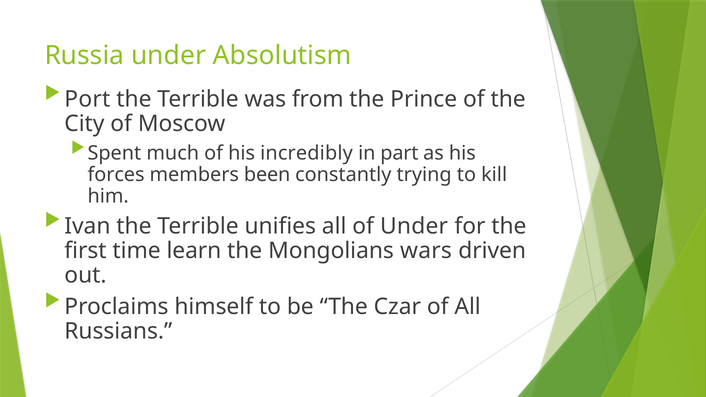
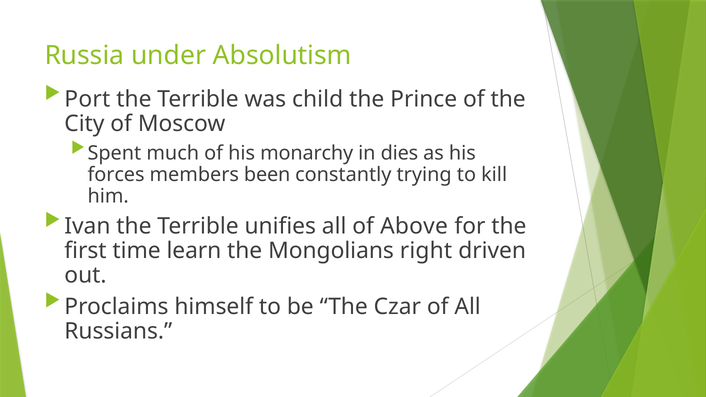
from: from -> child (318, 99)
incredibly: incredibly -> monarchy (307, 153)
part: part -> dies (399, 153)
of Under: Under -> Above (414, 226)
wars: wars -> right (426, 251)
